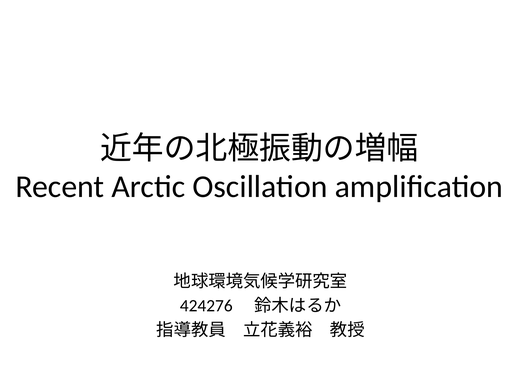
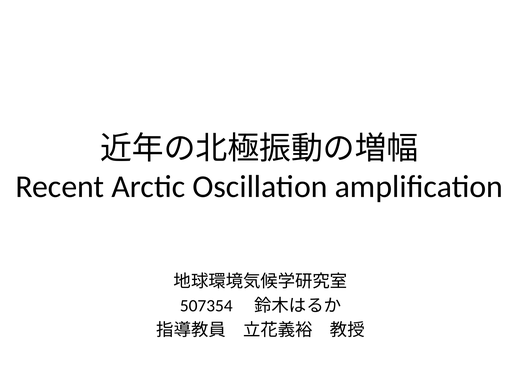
424276: 424276 -> 507354 (206, 306)
